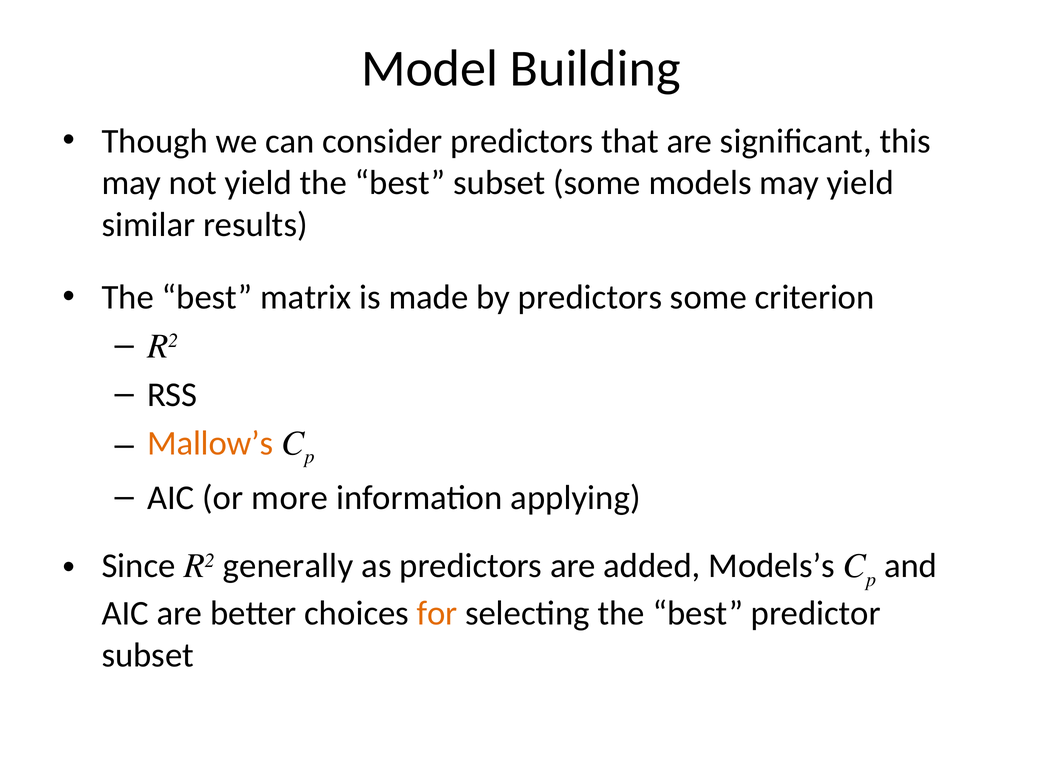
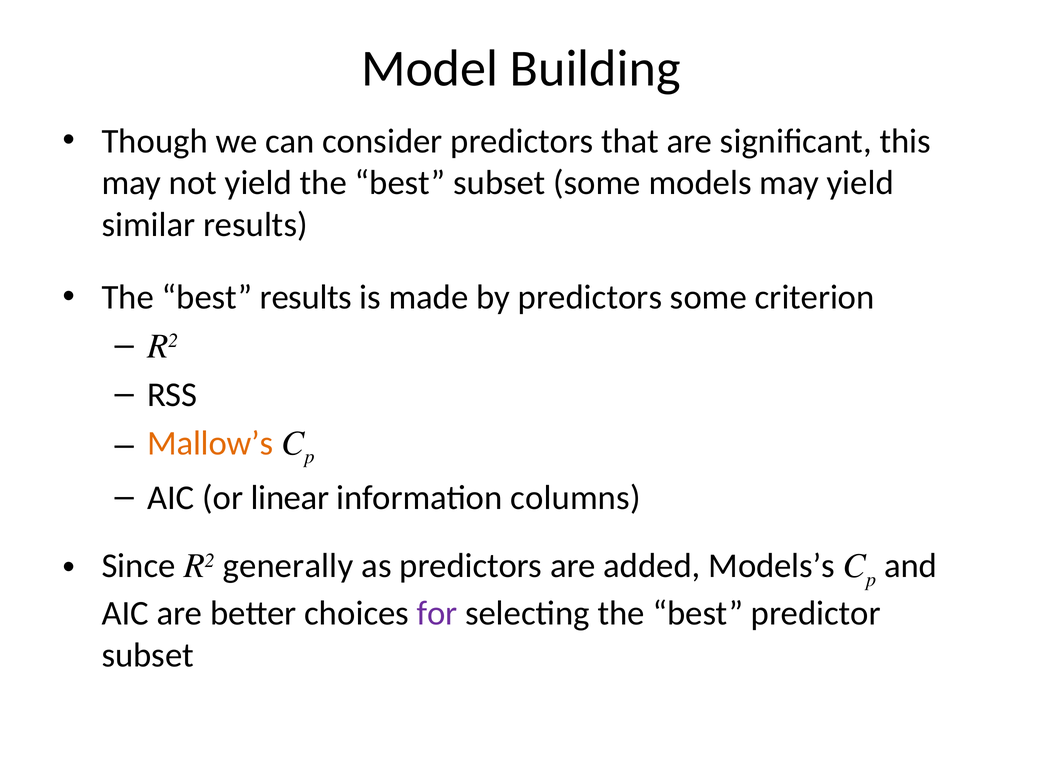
best matrix: matrix -> results (306, 298)
more: more -> linear (290, 498)
applying: applying -> columns (575, 498)
for colour: orange -> purple (437, 614)
